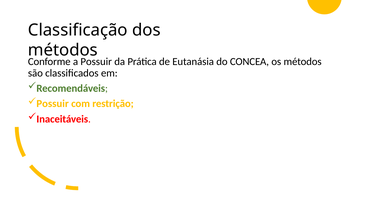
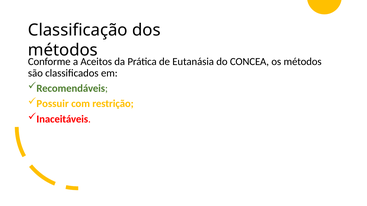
Possuir: Possuir -> Aceitos (96, 62)
